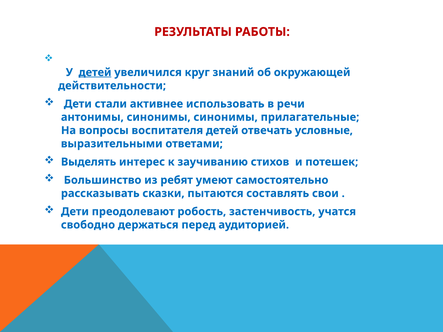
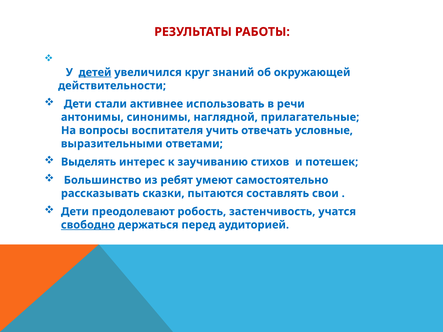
синонимы синонимы: синонимы -> наглядной (226, 117)
воспитателя детей: детей -> учить (222, 131)
свободно underline: none -> present (88, 225)
